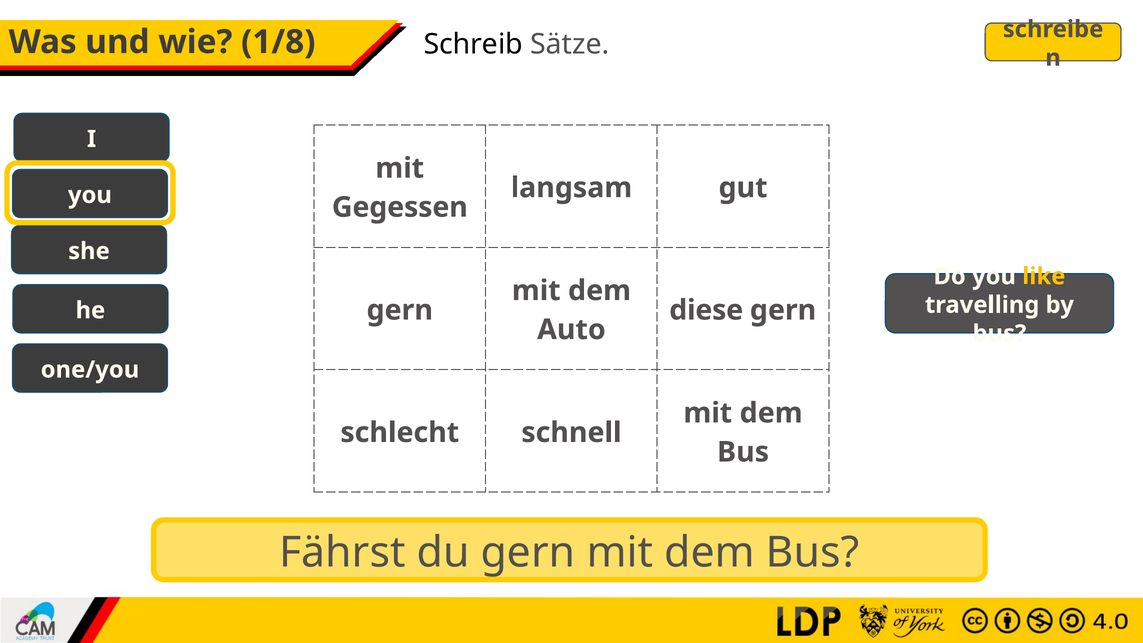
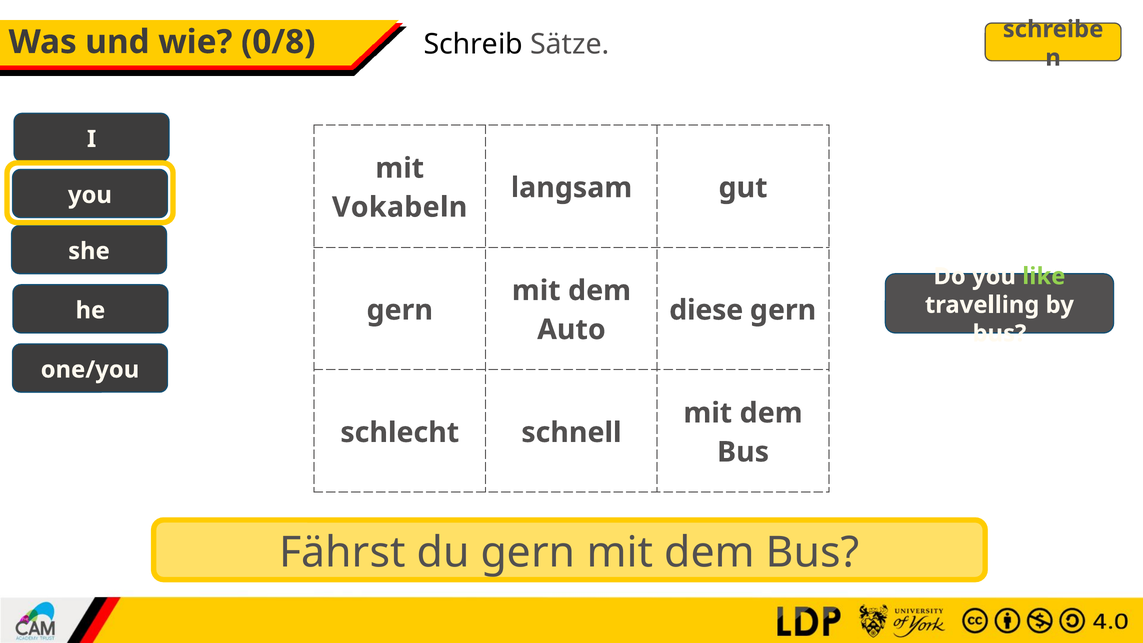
1/8: 1/8 -> 0/8 (278, 42)
Gegessen: Gegessen -> Vokabeln (400, 207)
like colour: yellow -> light green (1044, 276)
